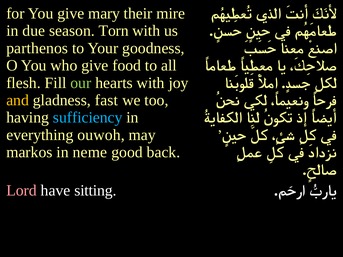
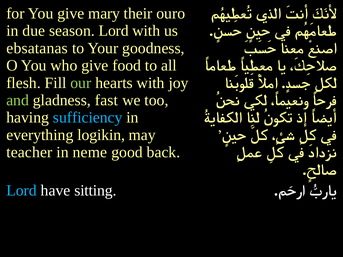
mire: mire -> ouro (171, 13)
season Torn: Torn -> Lord (114, 31)
parthenos: parthenos -> ebsatanas (37, 48)
and colour: yellow -> light green (18, 100)
ouwoh: ouwoh -> logikin (101, 135)
markos: markos -> teacher (29, 152)
Lord colour: pink -> light blue (22, 191)
